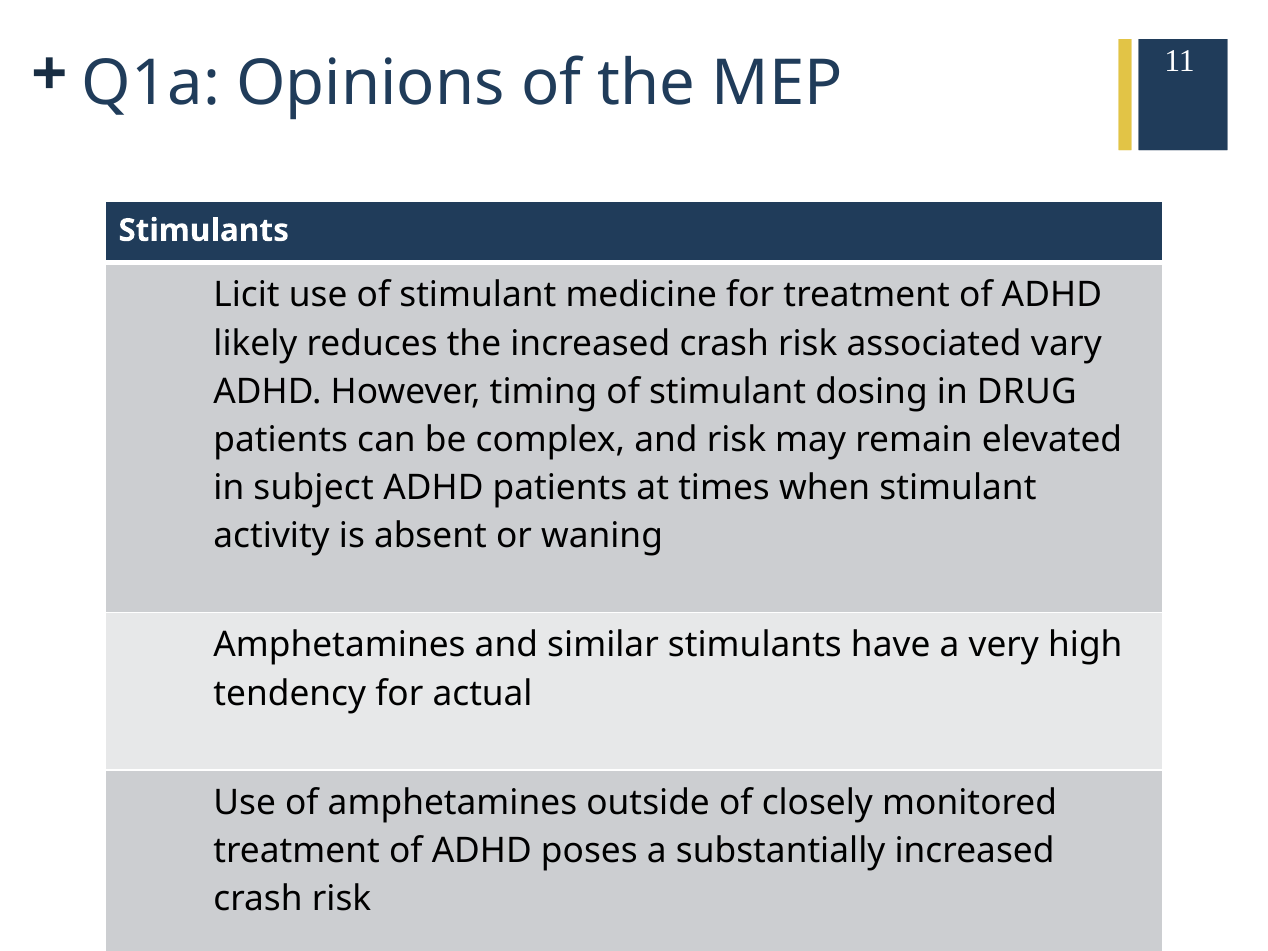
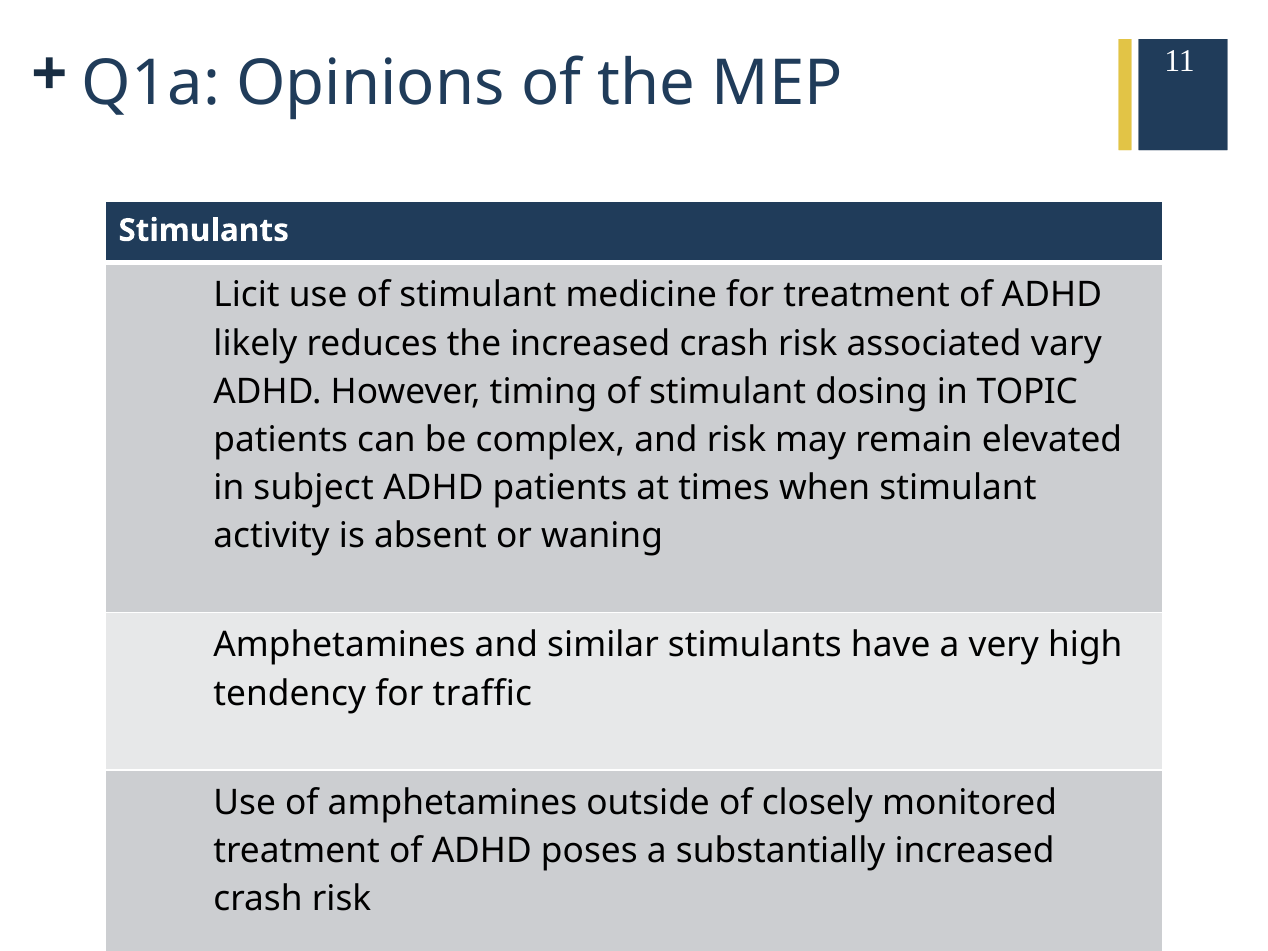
DRUG: DRUG -> TOPIC (1027, 392)
actual: actual -> traffic (482, 693)
